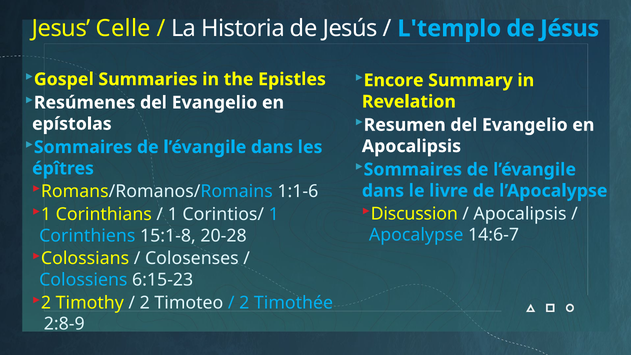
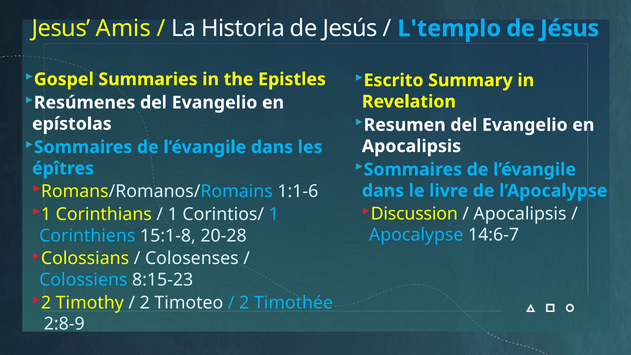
Celle: Celle -> Amis (123, 28)
Encore: Encore -> Escrito (394, 80)
6:15-23: 6:15-23 -> 8:15-23 (163, 280)
